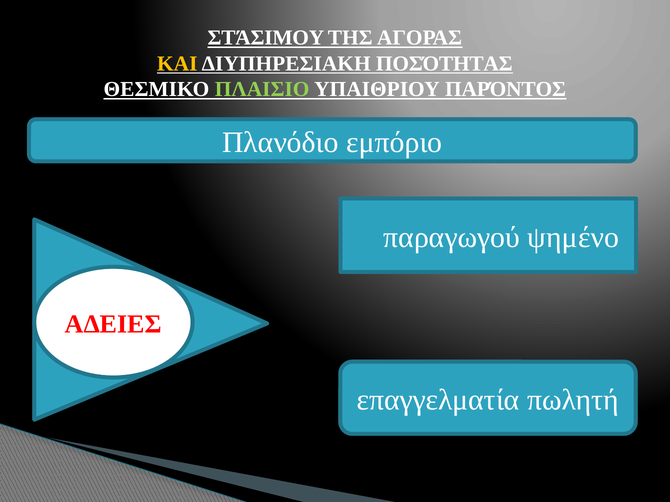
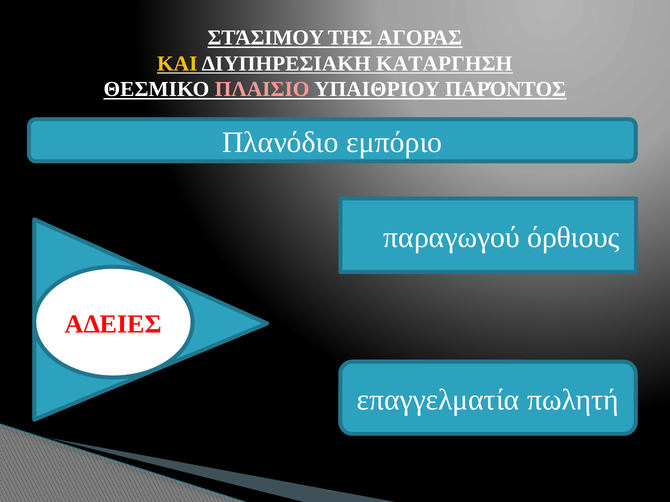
ΠΟΣΌΤΗΤΑΣ: ΠΟΣΌΤΗΤΑΣ -> ΚΑΤΑΡΓΗΣΗ (444, 64)
ΠΛΑΙΣΙΟ colour: light green -> pink (262, 89)
ψημένο: ψημένο -> όρθιους (574, 237)
